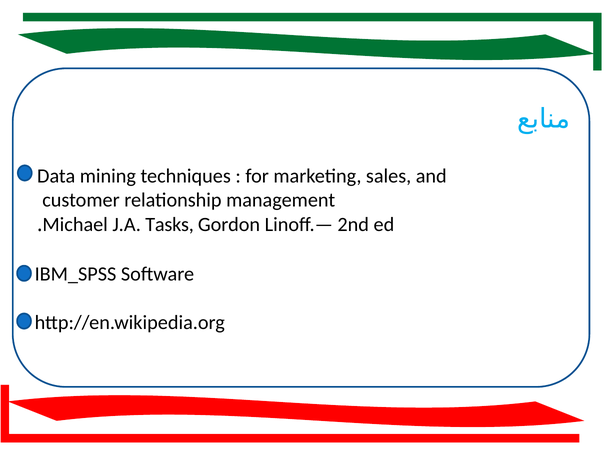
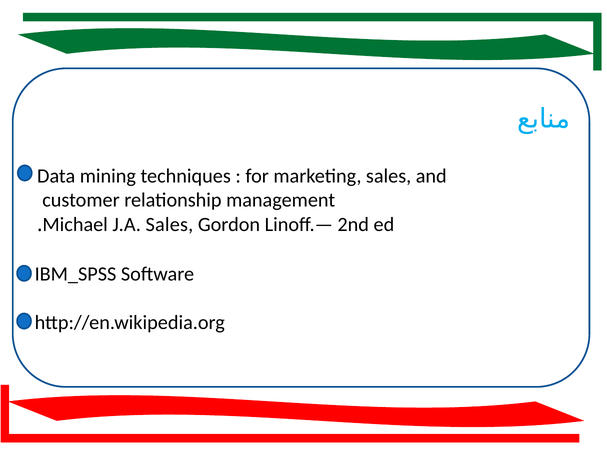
J.A Tasks: Tasks -> Sales (169, 225)
